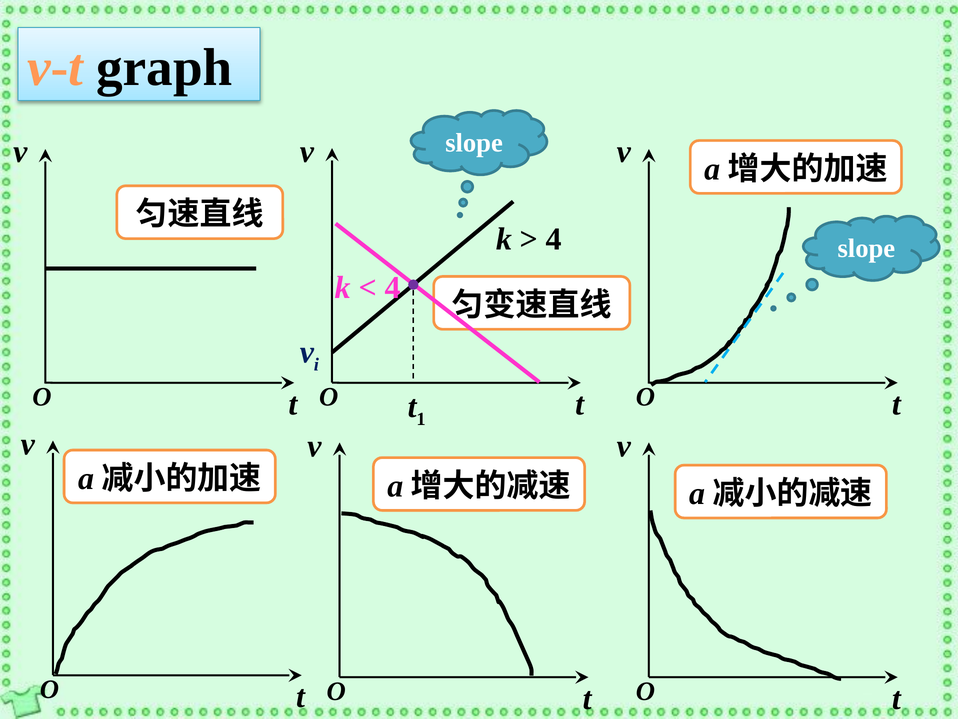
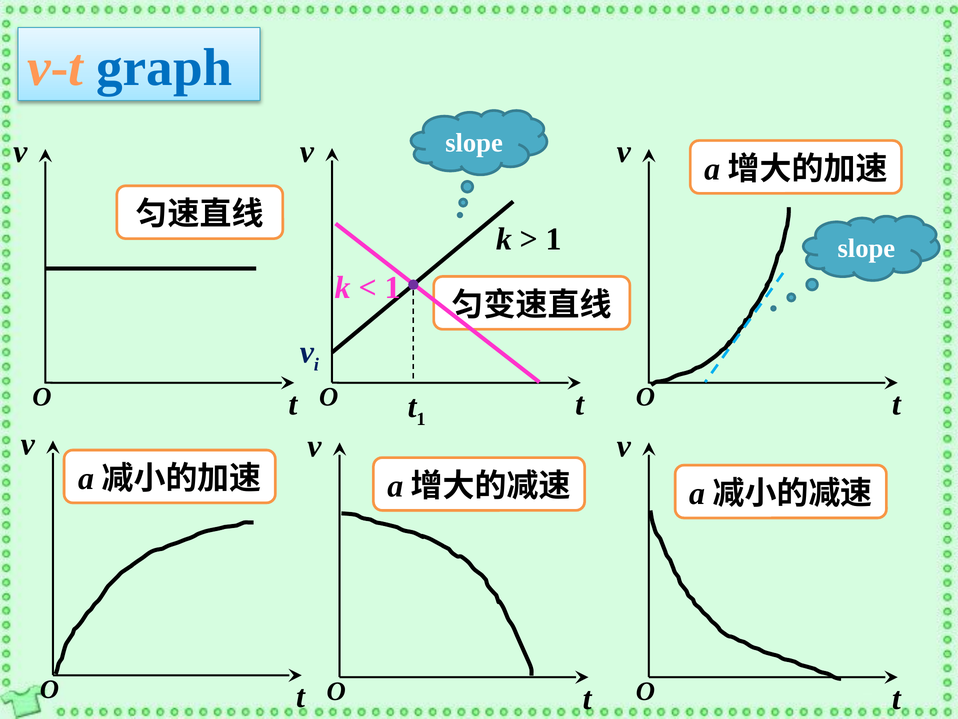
graph colour: black -> blue (164, 68)
4: 4 -> 1 (554, 239)
4: 4 -> 1 (393, 287)
